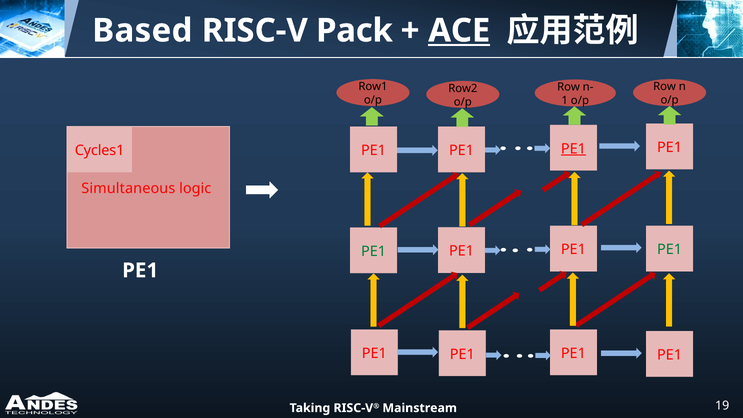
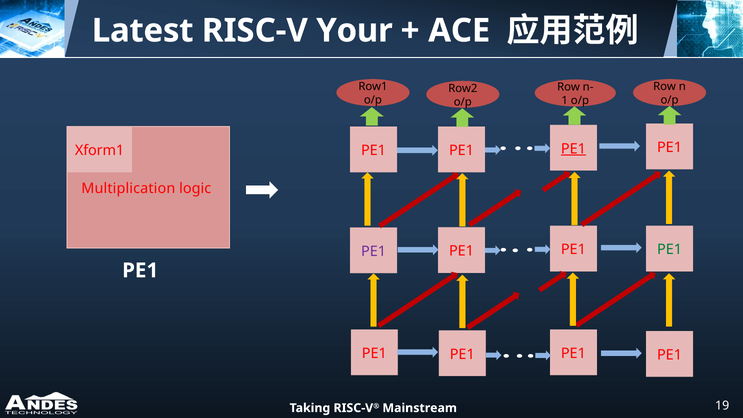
Based: Based -> Latest (143, 31)
Pack: Pack -> Your (354, 31)
ACE underline: present -> none (459, 31)
Cycles1: Cycles1 -> Xform1 (100, 151)
Simultaneous: Simultaneous -> Multiplication (128, 188)
PE1 colour: green -> purple (374, 251)
